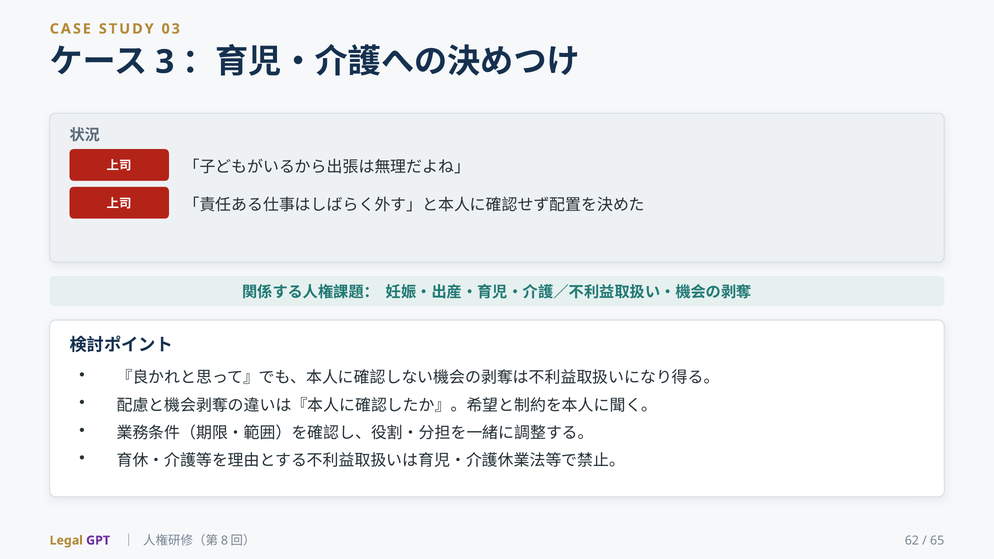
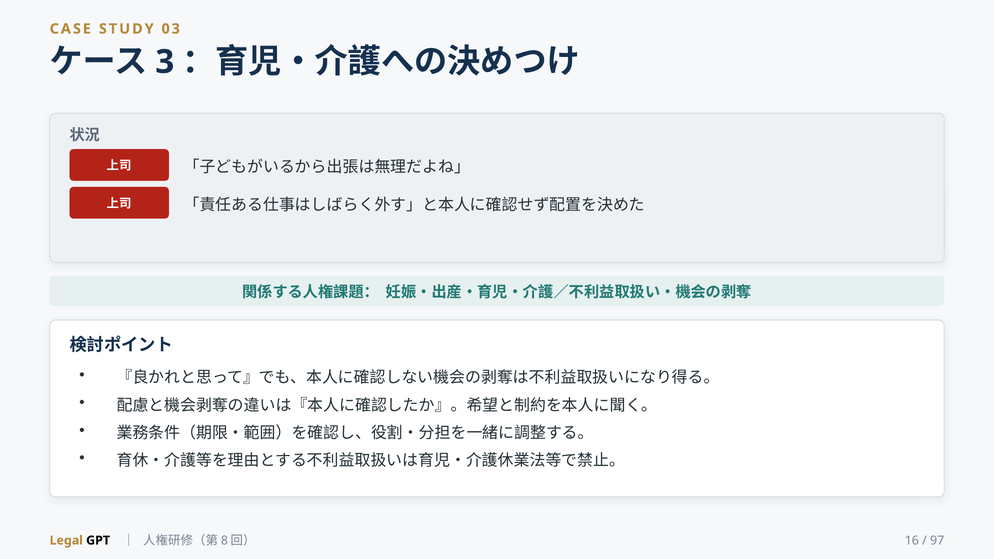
GPT colour: purple -> black (98, 541)
62: 62 -> 16 (912, 541)
65: 65 -> 97 (937, 541)
